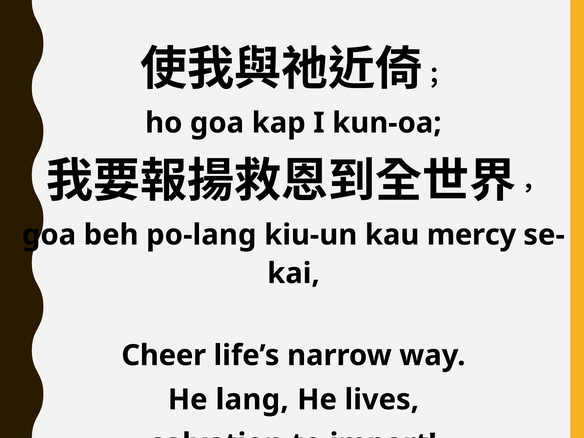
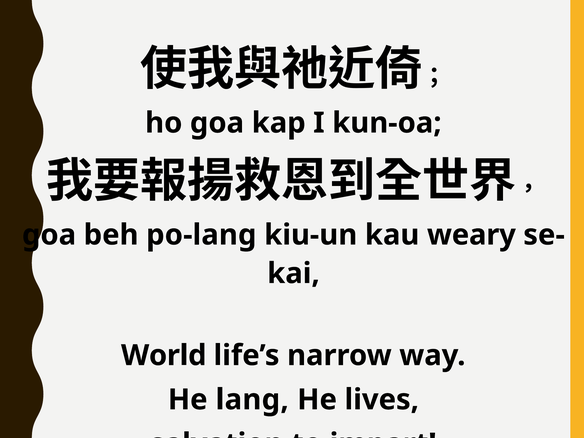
mercy: mercy -> weary (471, 235)
Cheer: Cheer -> World (164, 355)
